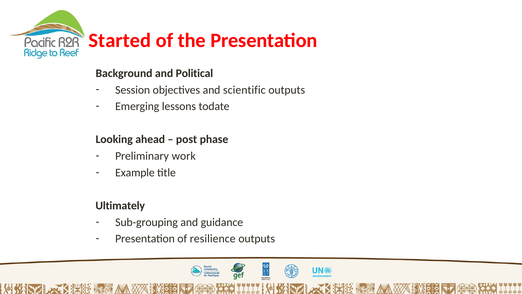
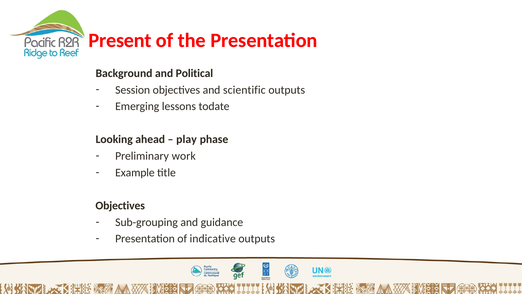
Started: Started -> Present (120, 40)
post: post -> play (186, 139)
Ultimately: Ultimately -> Objectives (120, 205)
resilience: resilience -> indicative (213, 238)
